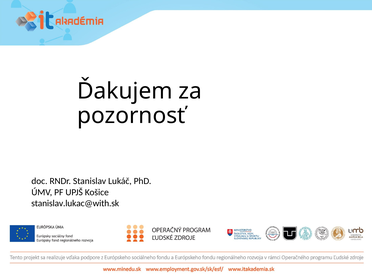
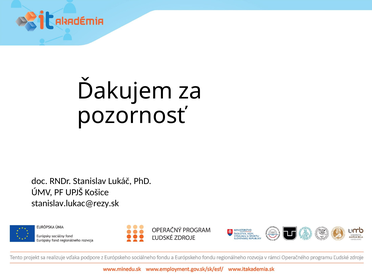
stanislav.lukac@with.sk: stanislav.lukac@with.sk -> stanislav.lukac@rezy.sk (75, 203)
